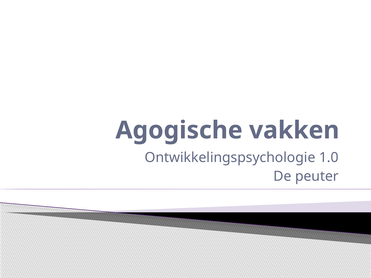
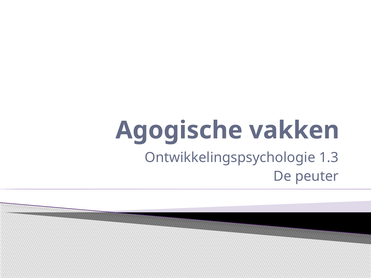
1.0: 1.0 -> 1.3 (329, 158)
